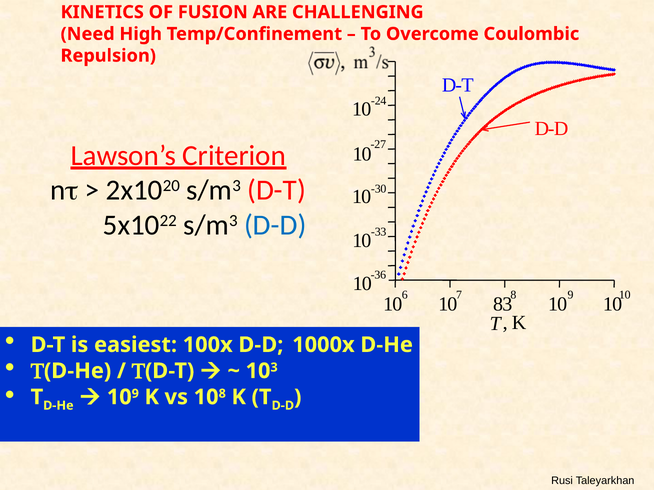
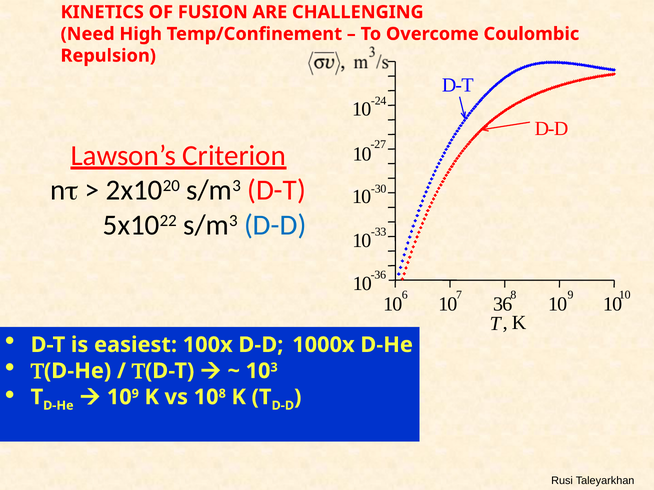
1 8: 8 -> 3 (498, 305)
0 3: 3 -> 6 (507, 305)
